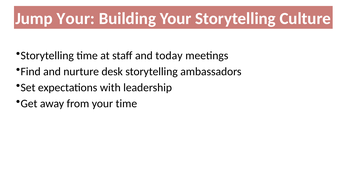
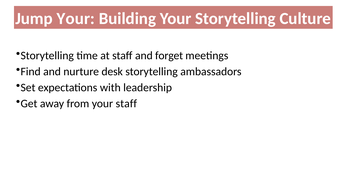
today: today -> forget (169, 55)
your time: time -> staff (126, 104)
